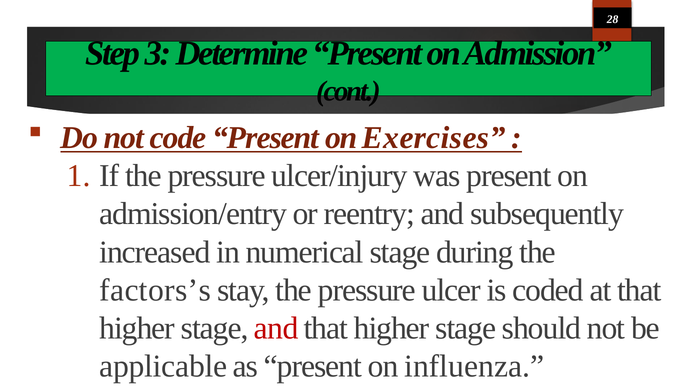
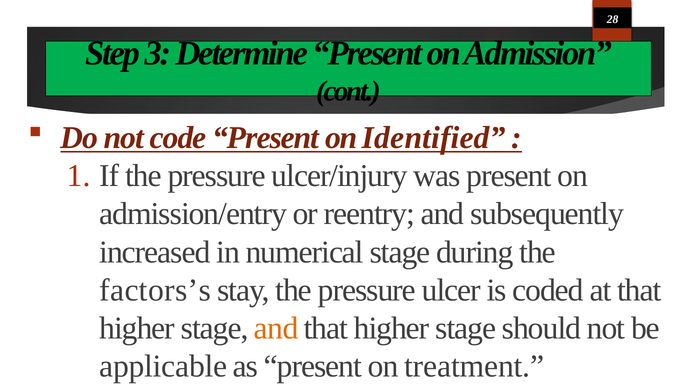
Exercises: Exercises -> Identified (434, 137)
and colour: red -> orange (276, 328)
influenza: influenza -> treatment (474, 366)
